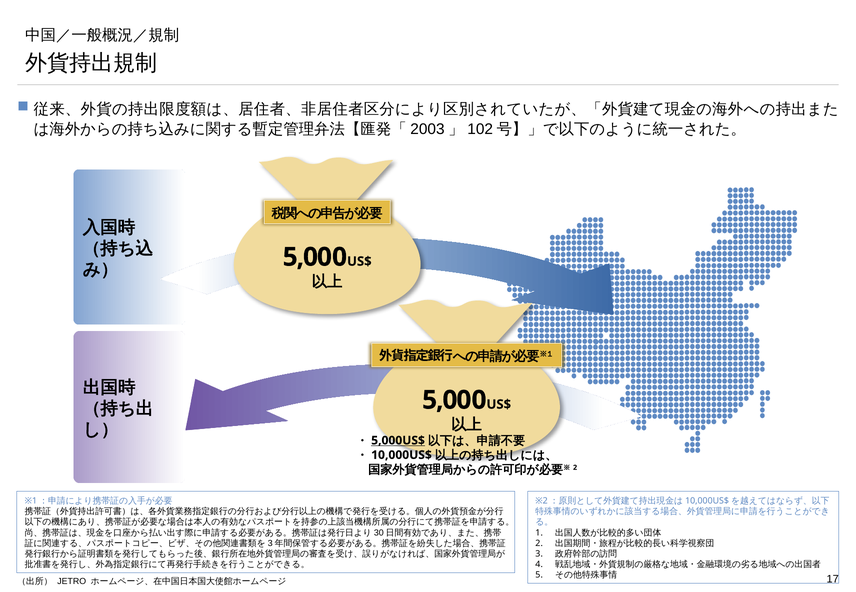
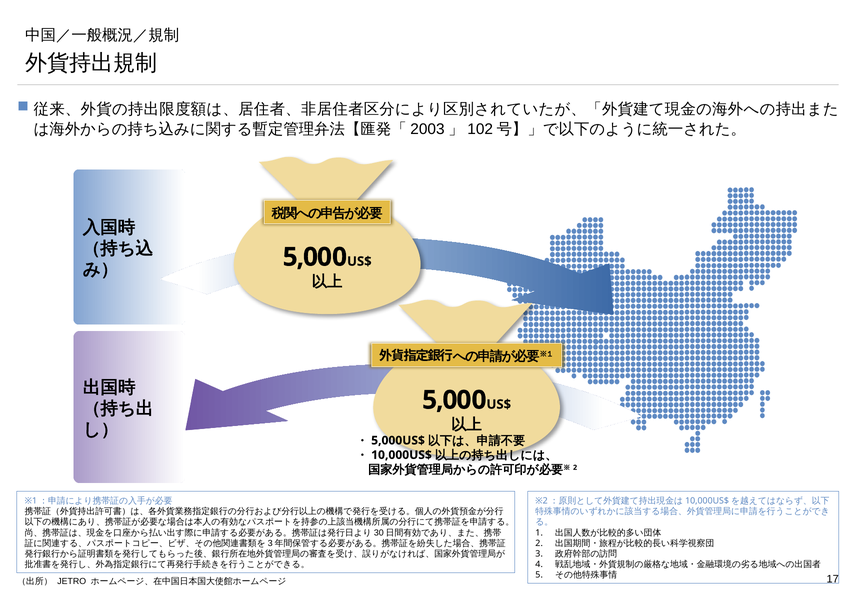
5,000US$ underline: present -> none (398, 441)
